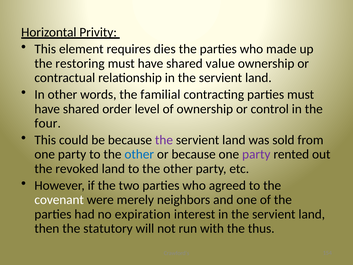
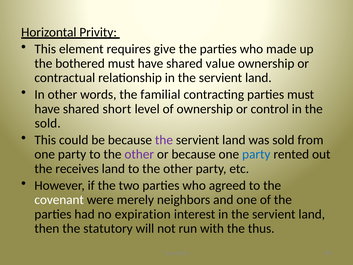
dies: dies -> give (165, 49)
restoring: restoring -> bothered (80, 63)
order: order -> short (117, 109)
four: four -> sold (48, 123)
other colour: blue -> purple (139, 154)
party colour: purple -> blue (256, 154)
revoked: revoked -> receives (77, 169)
